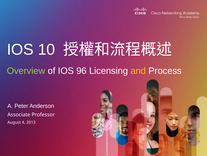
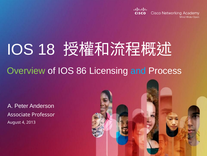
10: 10 -> 18 (46, 49)
96: 96 -> 86 (81, 70)
and colour: yellow -> light blue (138, 70)
